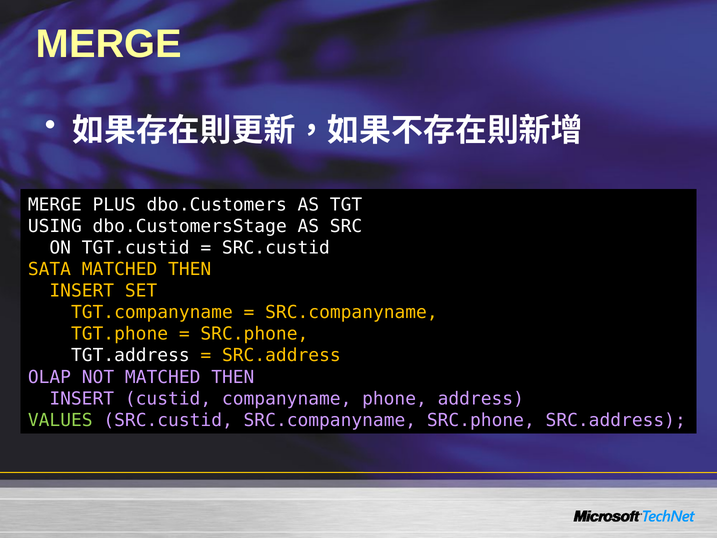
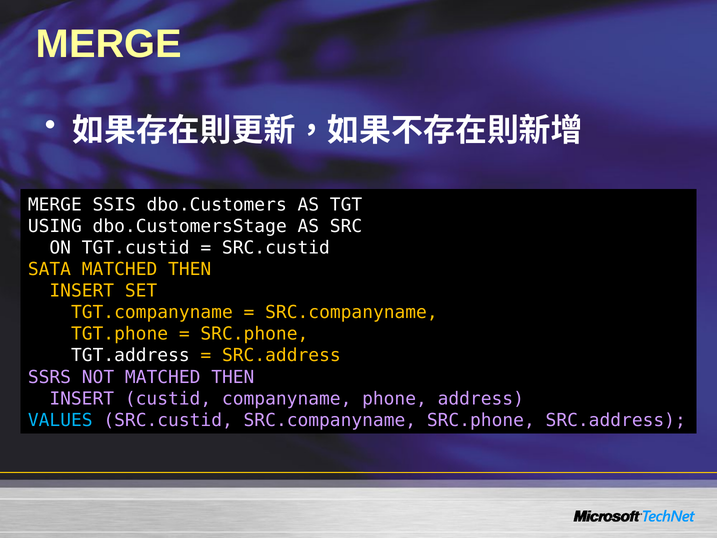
PLUS: PLUS -> SSIS (114, 205)
OLAP: OLAP -> SSRS (49, 377)
VALUES colour: light green -> light blue (60, 420)
